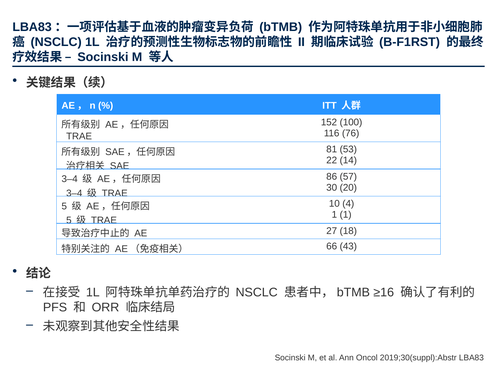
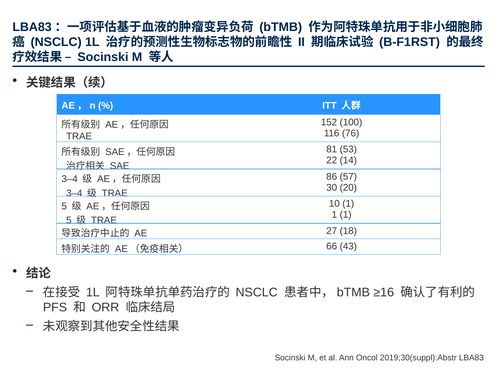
10 4: 4 -> 1 (348, 204)
